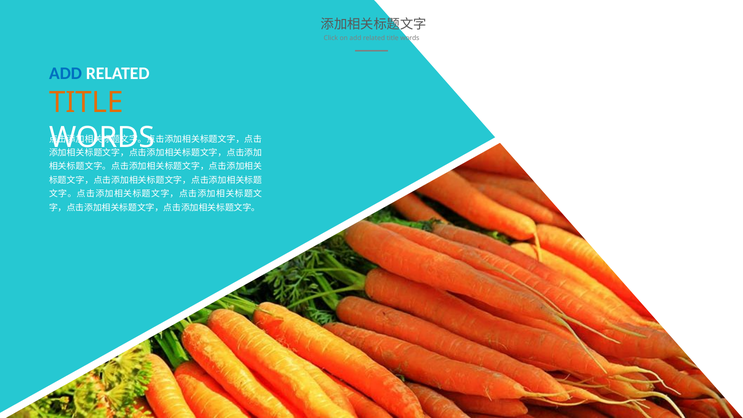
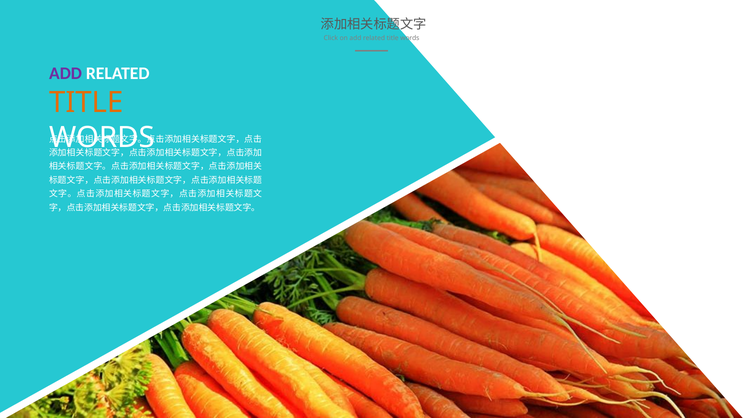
ADD colour: blue -> purple (66, 73)
